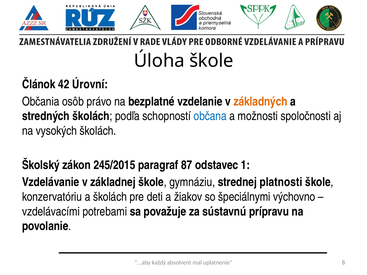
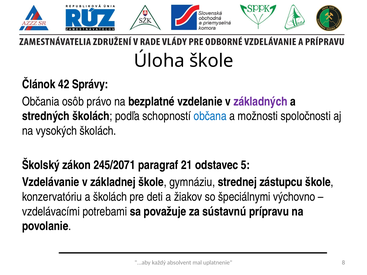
Úrovní: Úrovní -> Správy (90, 85)
základných colour: orange -> purple (261, 102)
245/2015: 245/2015 -> 245/2071 (114, 165)
87: 87 -> 21 (187, 165)
1: 1 -> 5 (245, 165)
platnosti: platnosti -> zástupcu (281, 182)
